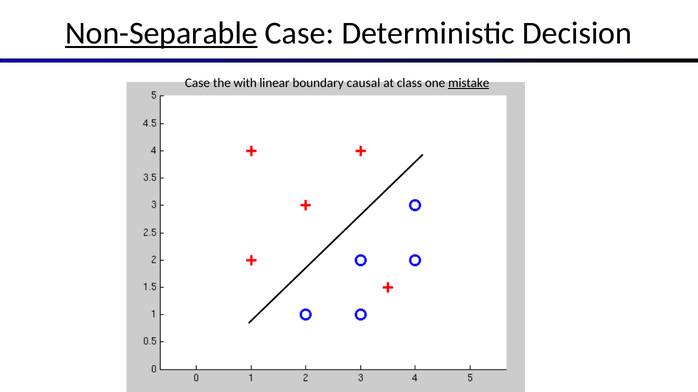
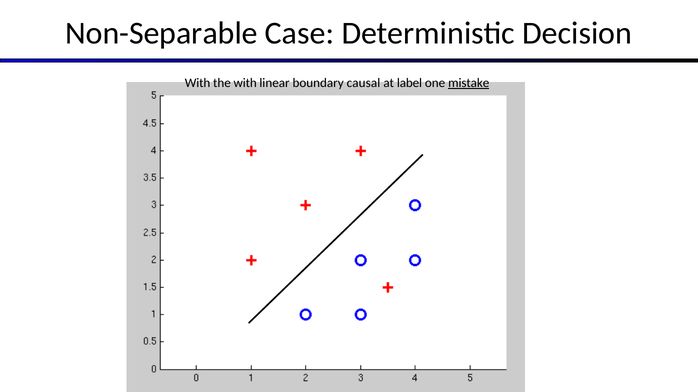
Non-Separable underline: present -> none (161, 33)
Case: Case -> With (198, 83)
class: class -> label (409, 83)
